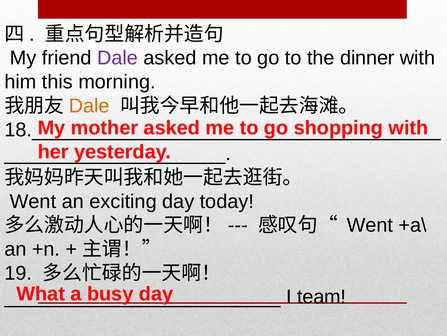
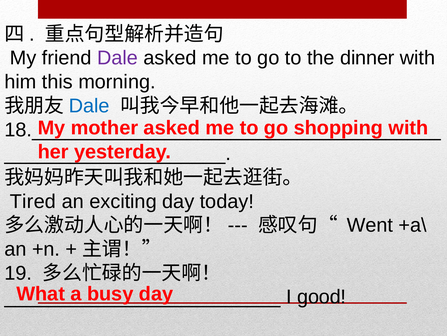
Dale colour: orange -> blue (89, 106)
Went: Went -> Tired (33, 201)
team: team -> good (322, 296)
